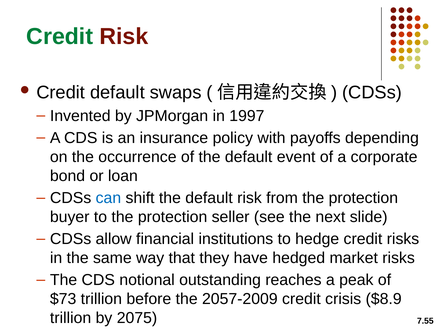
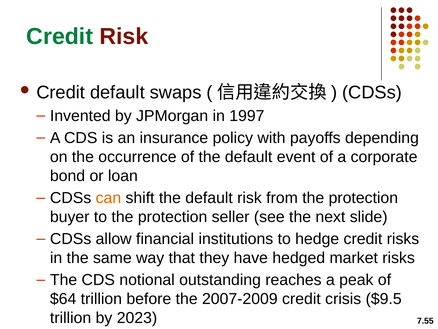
can colour: blue -> orange (108, 198)
$73: $73 -> $64 (63, 299)
2057-2009: 2057-2009 -> 2007-2009 (240, 299)
$8.9: $8.9 -> $9.5 (384, 299)
2075: 2075 -> 2023 (137, 318)
